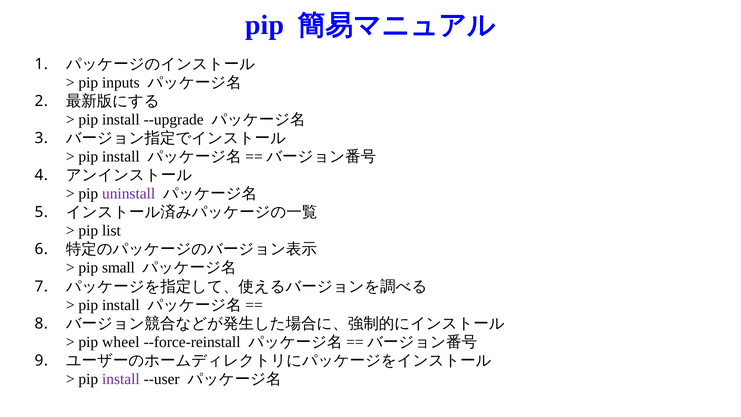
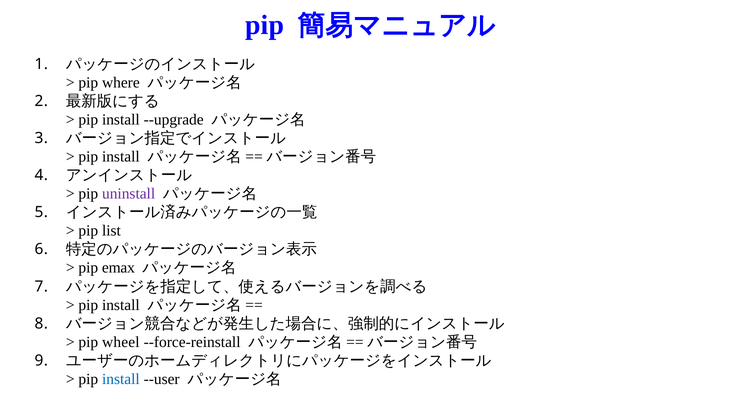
inputs: inputs -> where (121, 82)
small: small -> emax (118, 268)
install colour: purple -> blue (121, 379)
